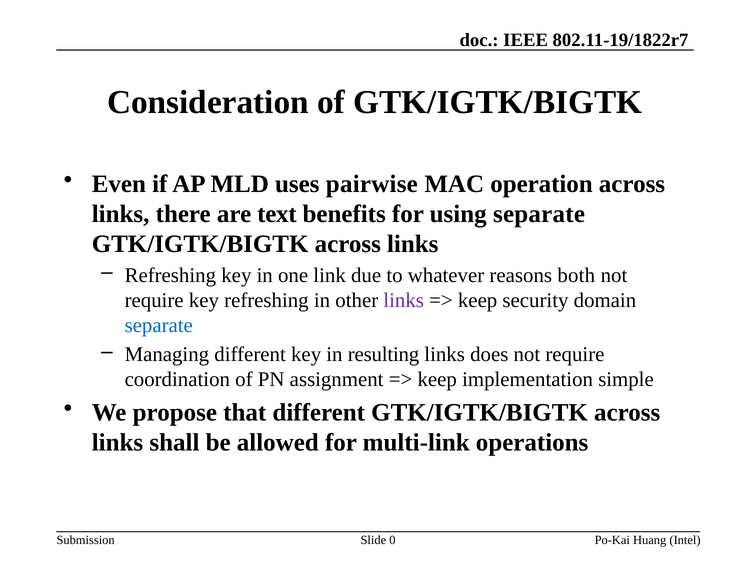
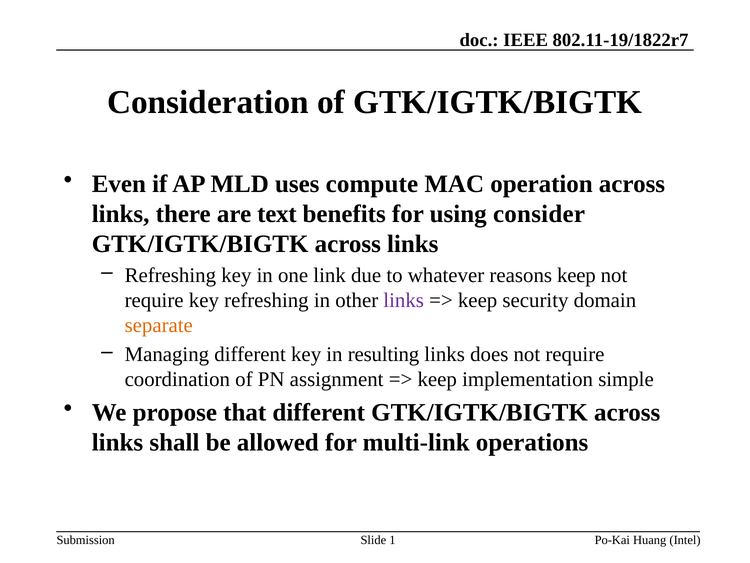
pairwise: pairwise -> compute (372, 184)
using separate: separate -> consider (539, 214)
reasons both: both -> keep (576, 275)
separate colour: blue -> orange (159, 325)
0: 0 -> 1 (392, 539)
